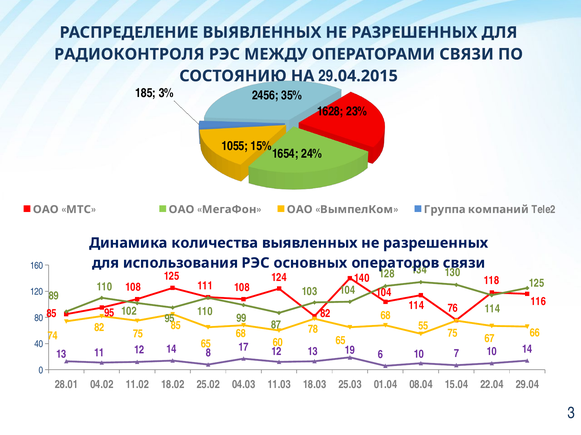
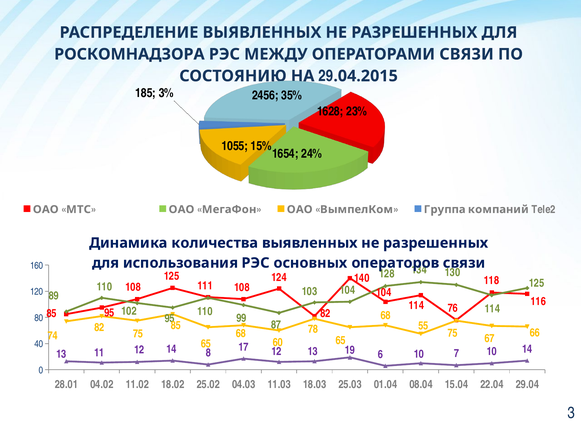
РАДИОКОНТРОЛЯ: РАДИОКОНТРОЛЯ -> РОСКОМНАДЗОРА (129, 54)
